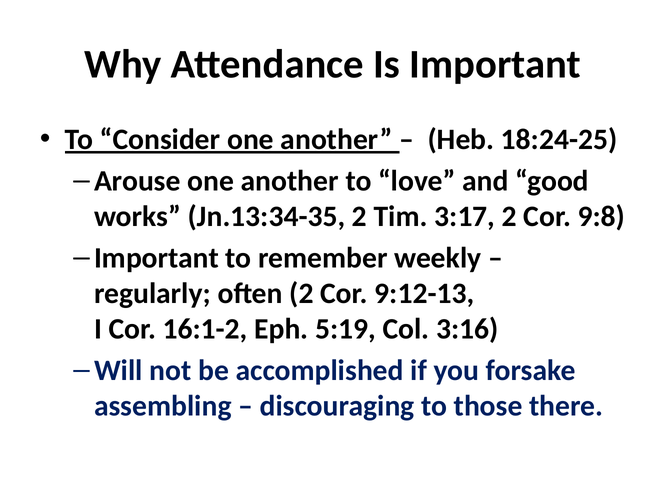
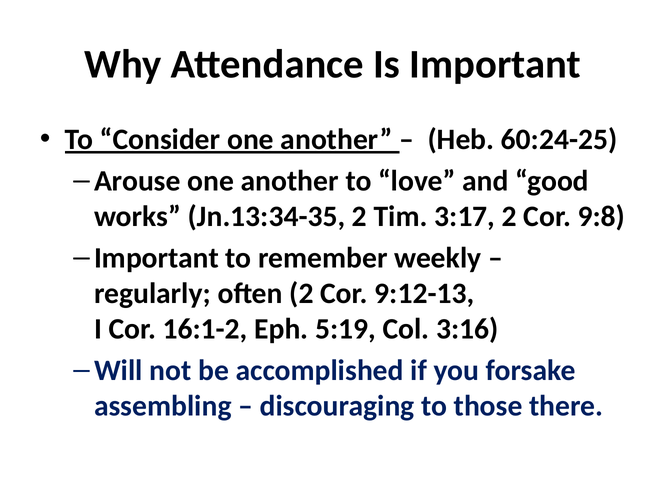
18:24-25: 18:24-25 -> 60:24-25 (559, 140)
